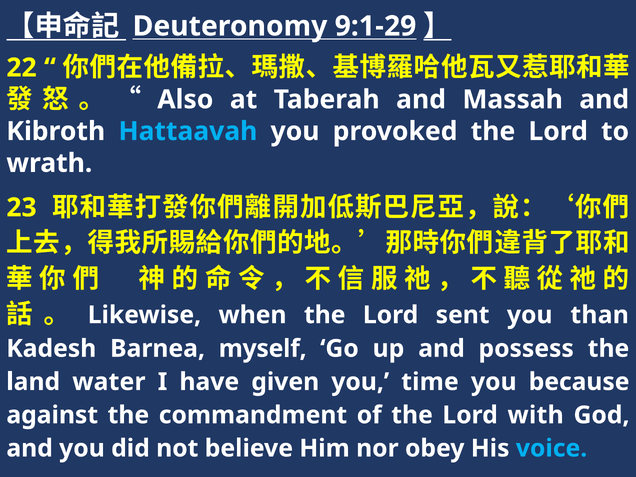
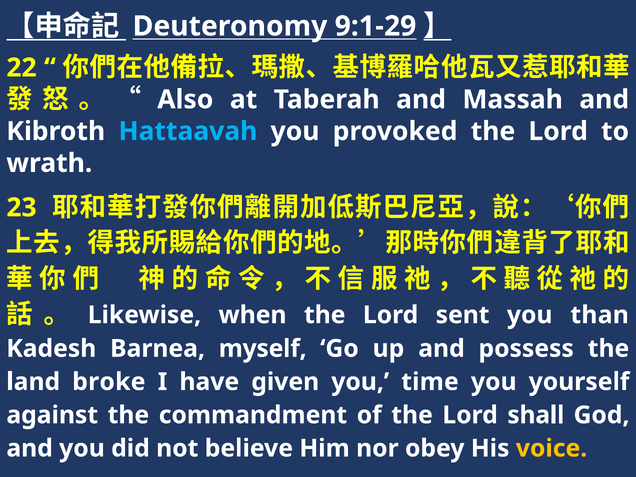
water: water -> broke (109, 382)
because: because -> yourself (579, 382)
with: with -> shall (536, 415)
voice colour: light blue -> yellow (552, 448)
